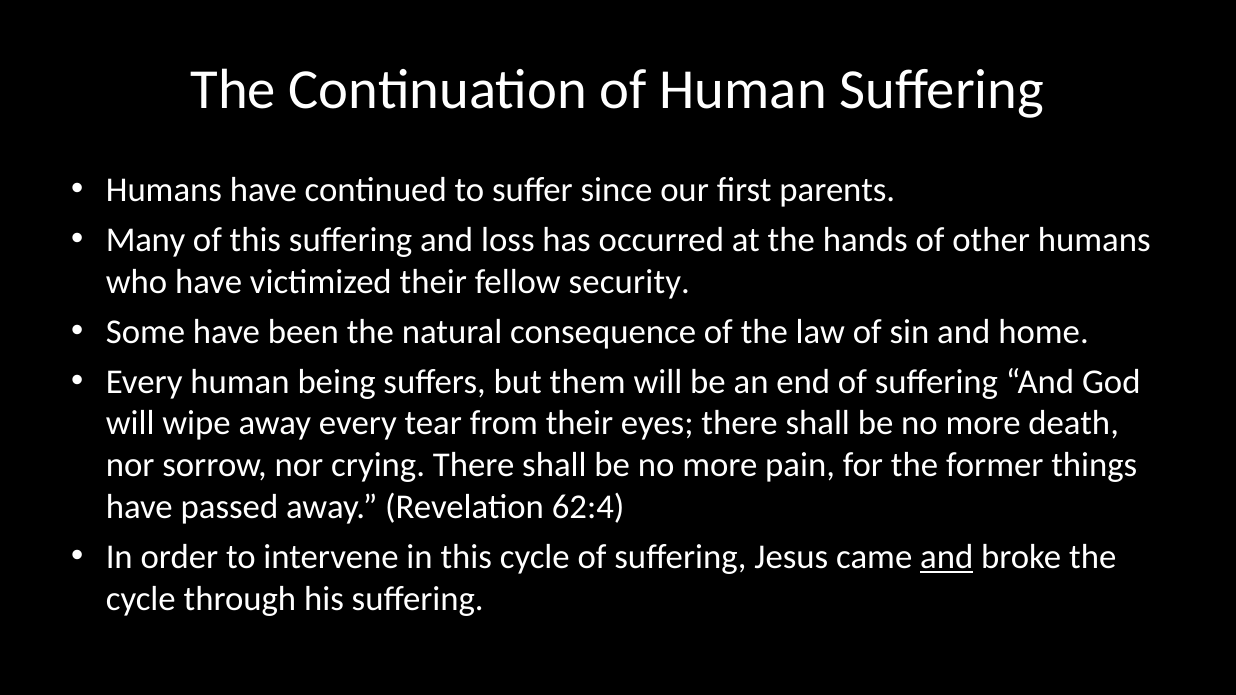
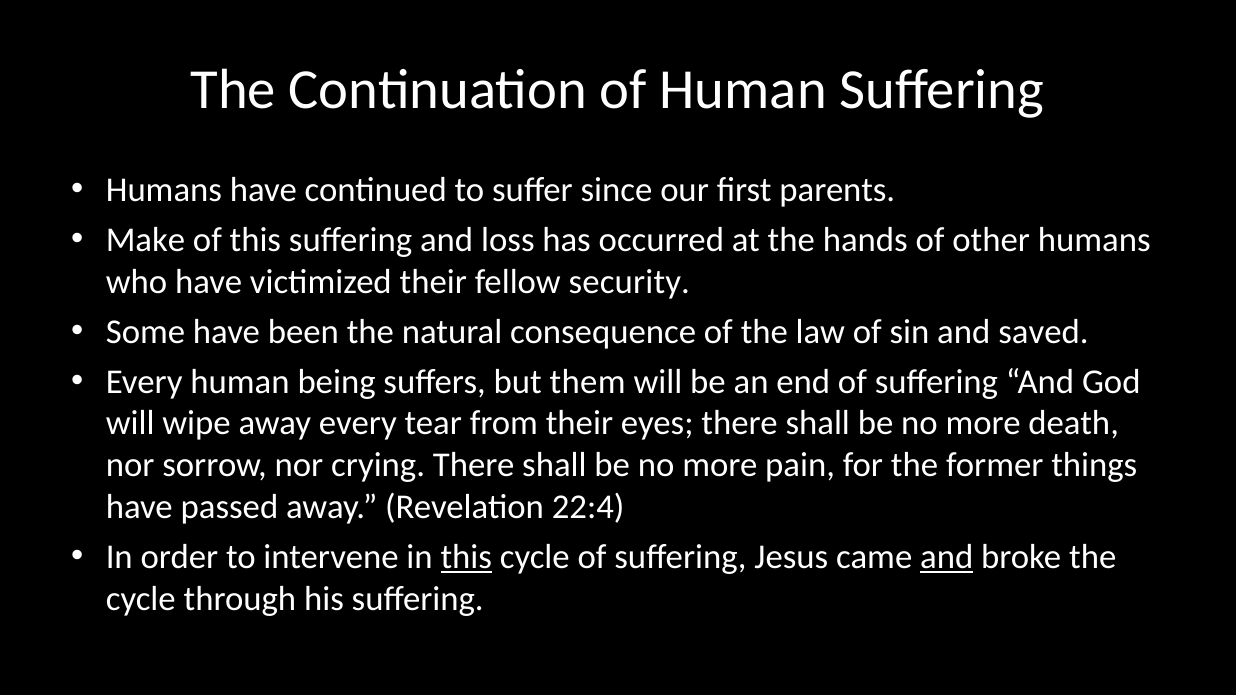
Many: Many -> Make (145, 240)
home: home -> saved (1044, 332)
62:4: 62:4 -> 22:4 (588, 507)
this underline: none -> present (466, 557)
